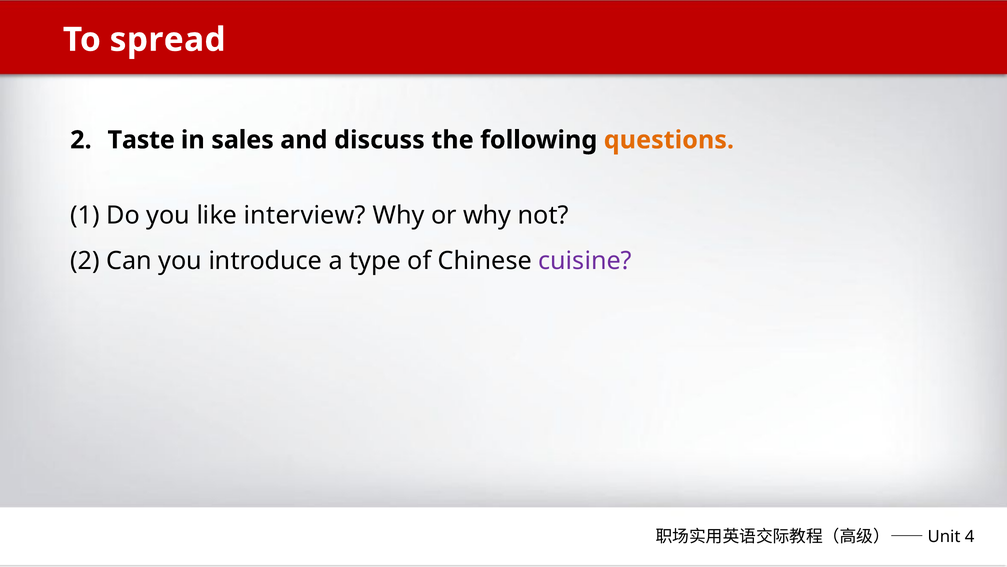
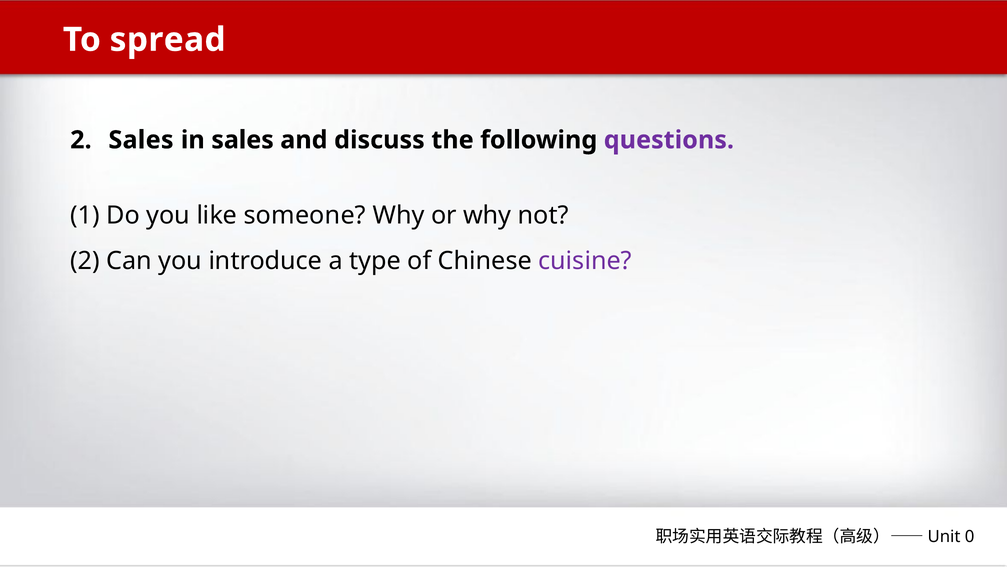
2 Taste: Taste -> Sales (141, 140)
questions colour: orange -> purple (669, 140)
interview: interview -> someone (305, 215)
4: 4 -> 0 (970, 536)
